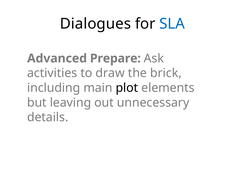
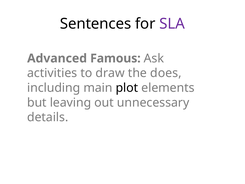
Dialogues: Dialogues -> Sentences (96, 24)
SLA colour: blue -> purple (172, 24)
Prepare: Prepare -> Famous (115, 58)
brick: brick -> does (166, 73)
